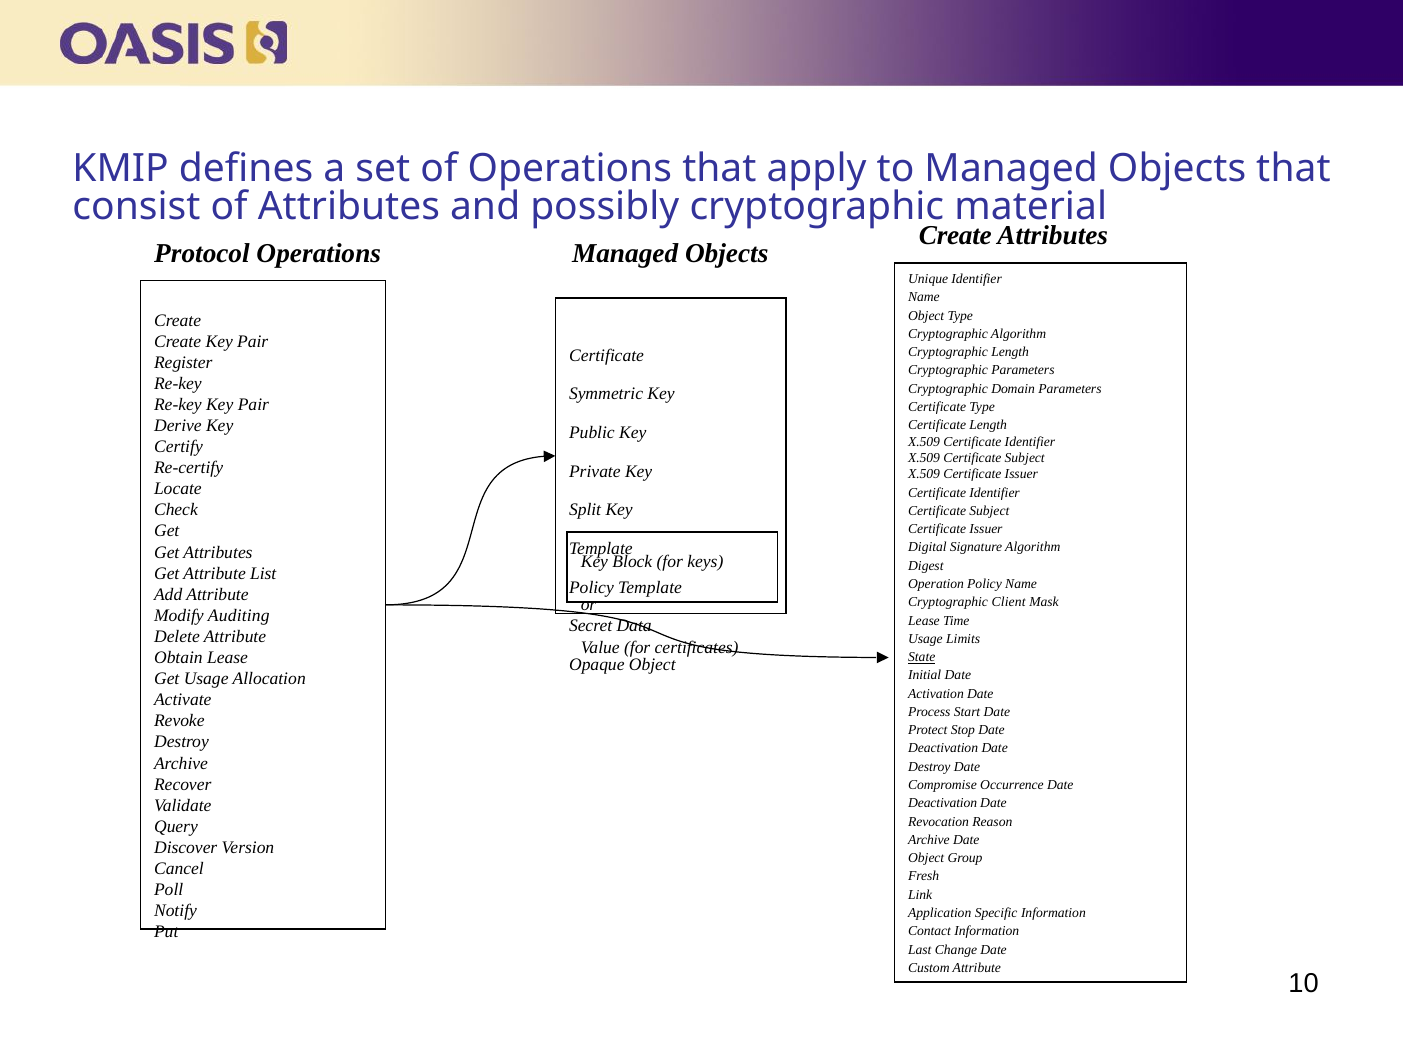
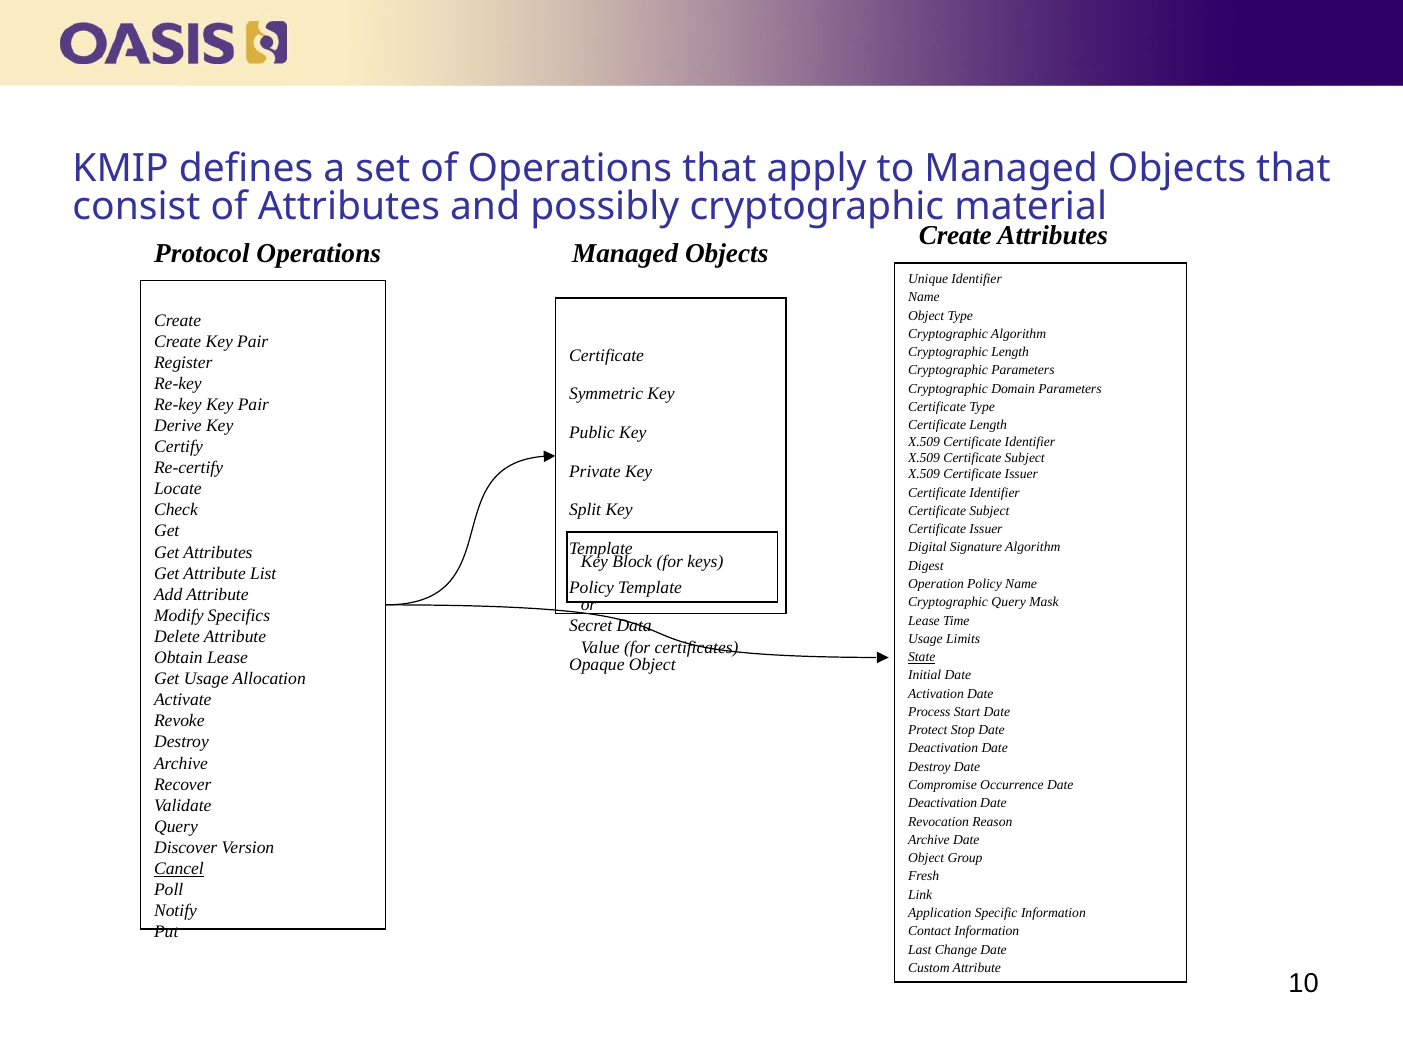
Cryptographic Client: Client -> Query (1009, 602)
Auditing: Auditing -> Specifics (239, 616)
Cancel underline: none -> present (179, 869)
